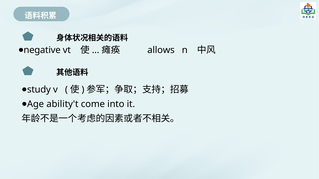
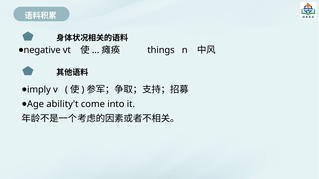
allows: allows -> things (161, 50)
study: study -> imply (39, 90)
